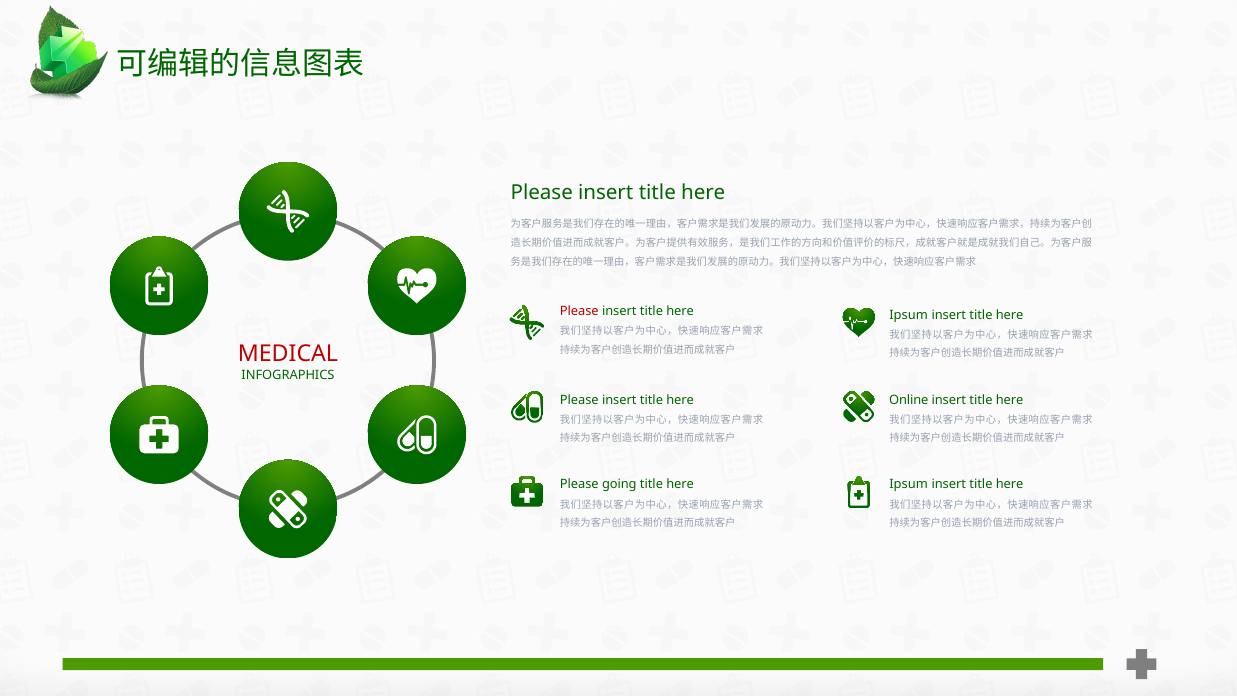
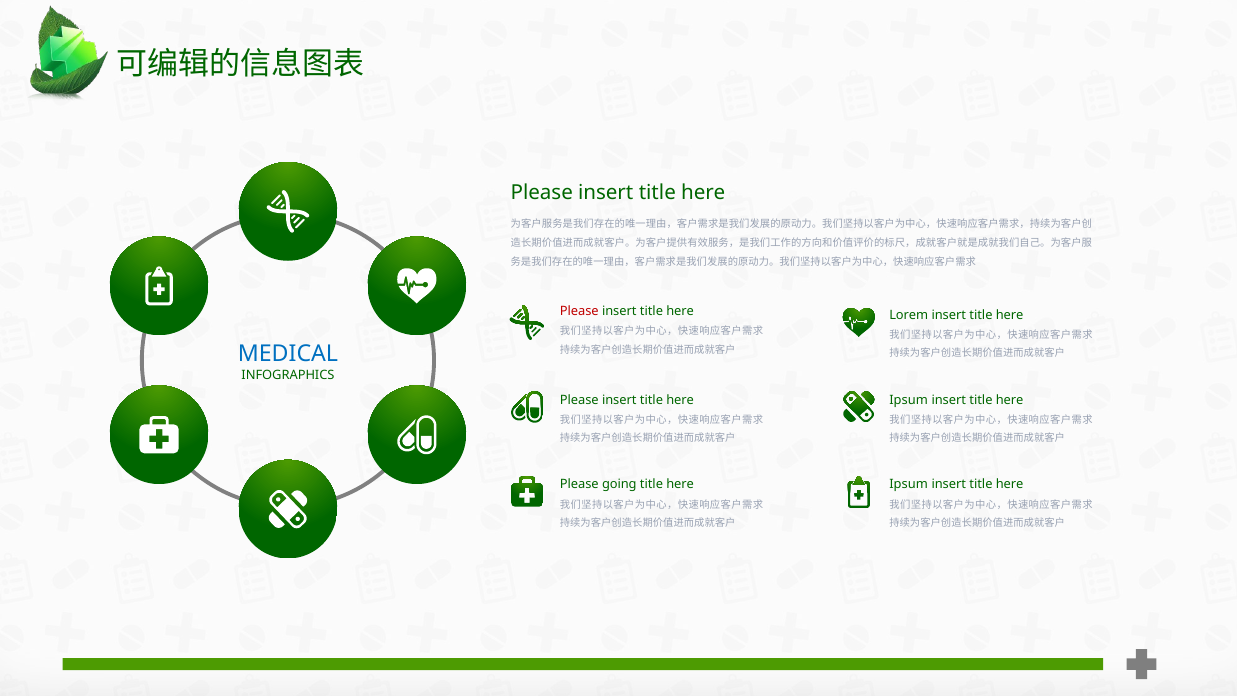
Ipsum: Ipsum -> Lorem (909, 315)
MEDICAL colour: red -> blue (288, 354)
Online: Online -> Ipsum (909, 400)
